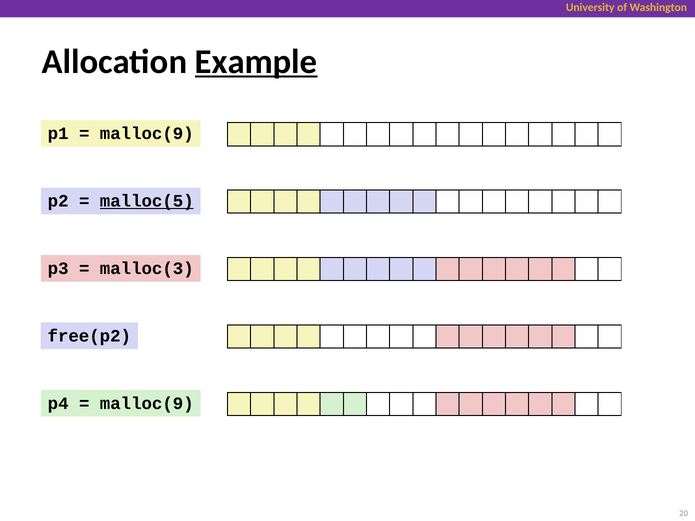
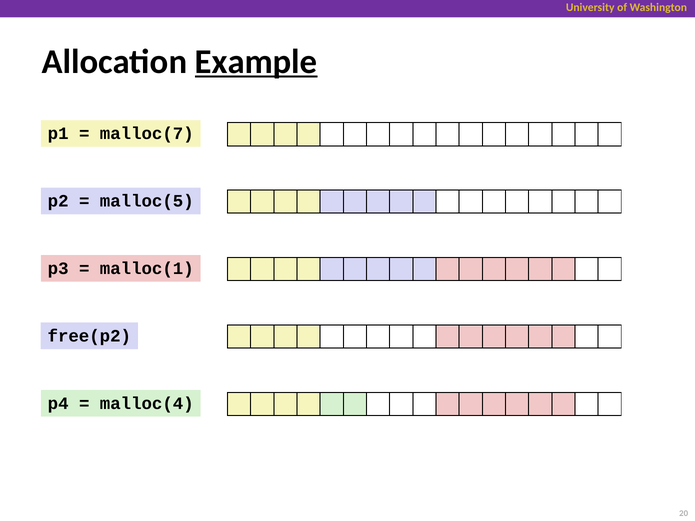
malloc(9: malloc(9 -> malloc(7 (147, 134)
malloc(5 underline: present -> none (147, 201)
malloc(3: malloc(3 -> malloc(1 (147, 269)
malloc(9: malloc(9 -> malloc(4 (147, 404)
